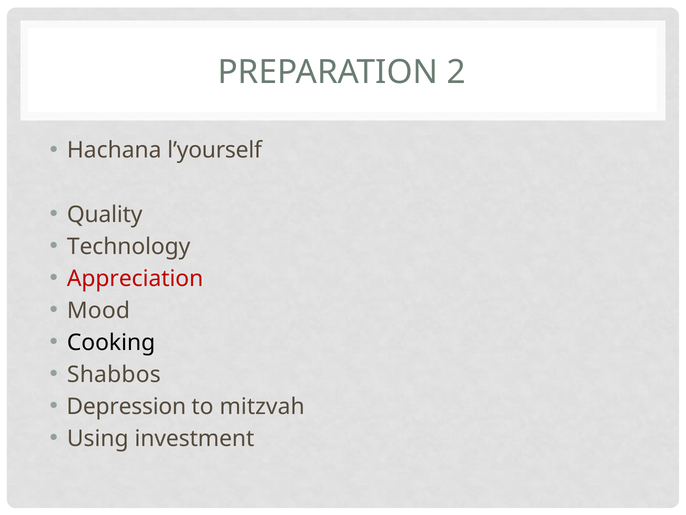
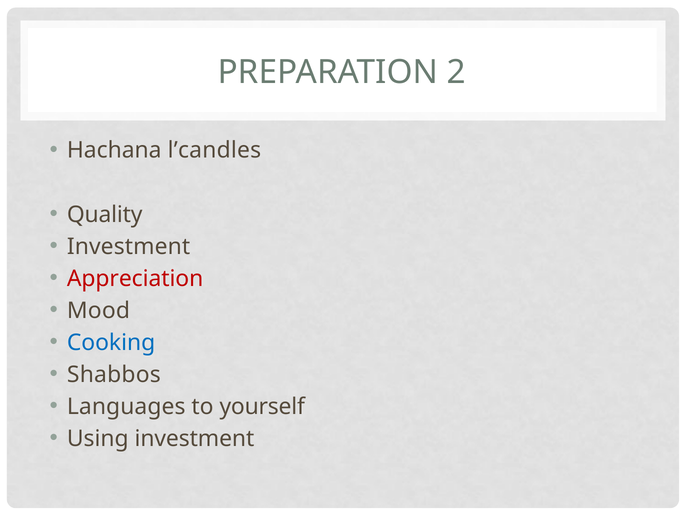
l’yourself: l’yourself -> l’candles (214, 150)
Technology: Technology -> Investment (129, 246)
Cooking colour: black -> blue (111, 342)
Depression: Depression -> Languages (126, 406)
mitzvah: mitzvah -> yourself (262, 406)
